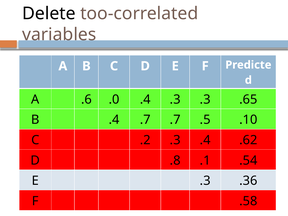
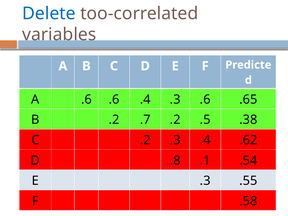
Delete colour: black -> blue (49, 13)
.6 .0: .0 -> .6 (114, 99)
.3 .3: .3 -> .6 (205, 99)
B .4: .4 -> .2 (114, 120)
.7 .7: .7 -> .2 (175, 120)
.10: .10 -> .38 (248, 120)
.36: .36 -> .55 (248, 181)
